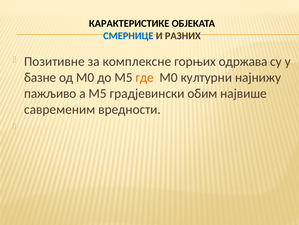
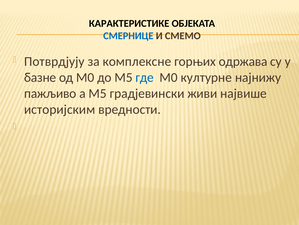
РАЗНИХ: РАЗНИХ -> СМЕМО (183, 36)
Позитивне: Позитивне -> Потврдјују (54, 61)
где colour: orange -> blue (145, 77)
културни: културни -> културне (206, 77)
обим: обим -> живи (202, 93)
савременим: савременим -> историјским (60, 109)
